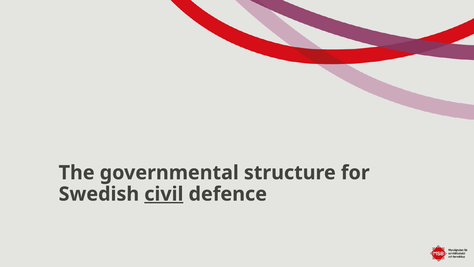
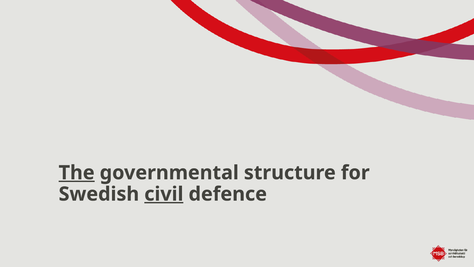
The underline: none -> present (77, 173)
